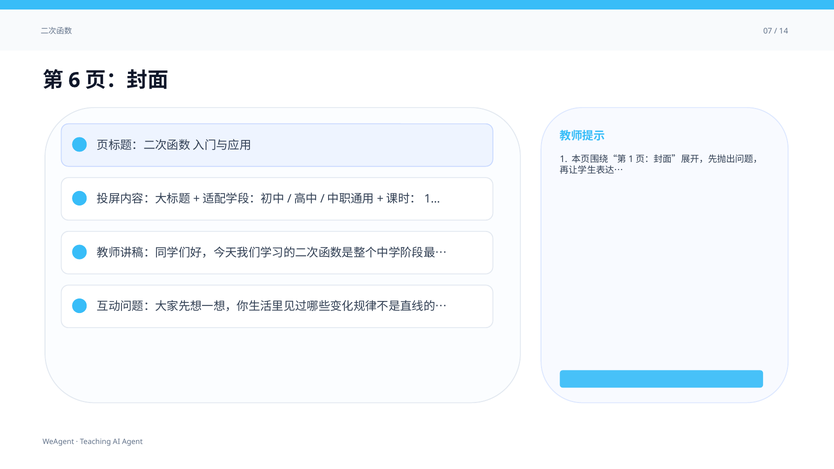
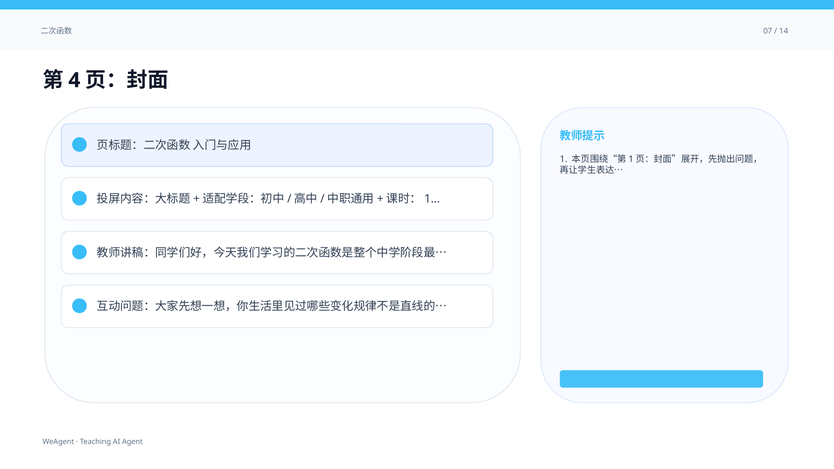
6: 6 -> 4 (74, 80)
